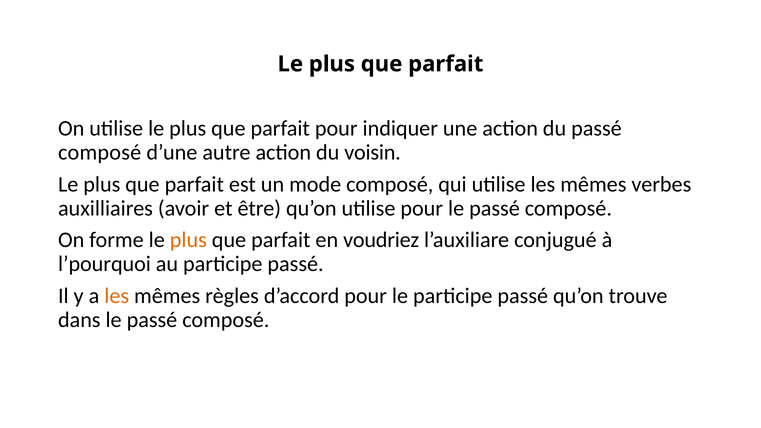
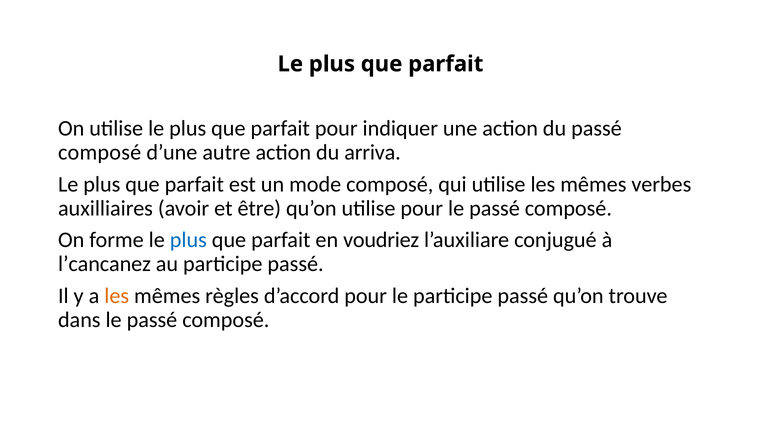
voisin: voisin -> arriva (373, 153)
plus colour: orange -> blue (188, 240)
l’pourquoi: l’pourquoi -> l’cancanez (104, 264)
